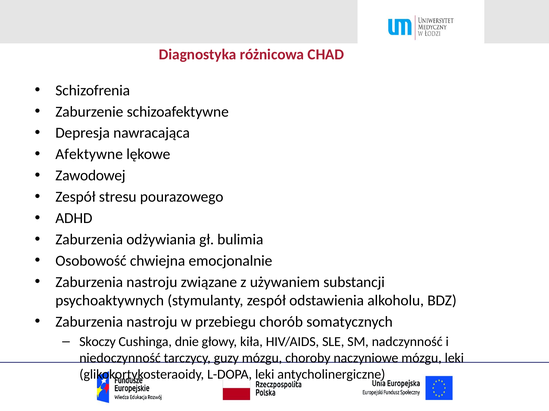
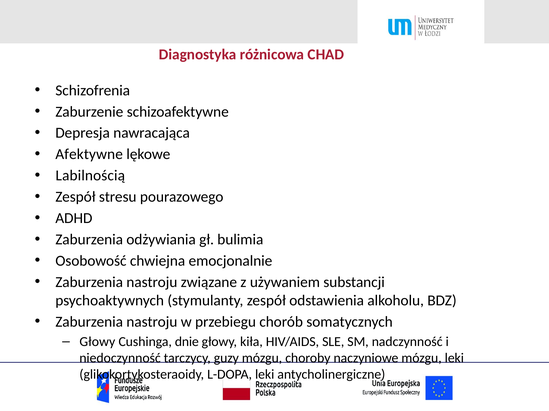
Zawodowej: Zawodowej -> Labilnością (90, 176)
Skoczy: Skoczy -> Głowy (97, 342)
